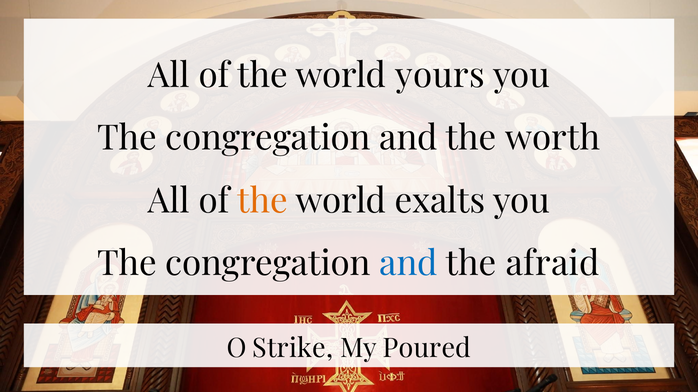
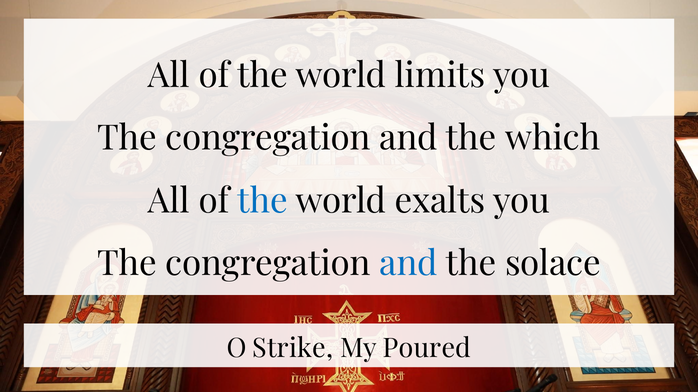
yours: yours -> limits (440, 76)
worth: worth -> which (553, 139)
the colour: orange -> blue (263, 201)
afraid: afraid -> solace (553, 264)
